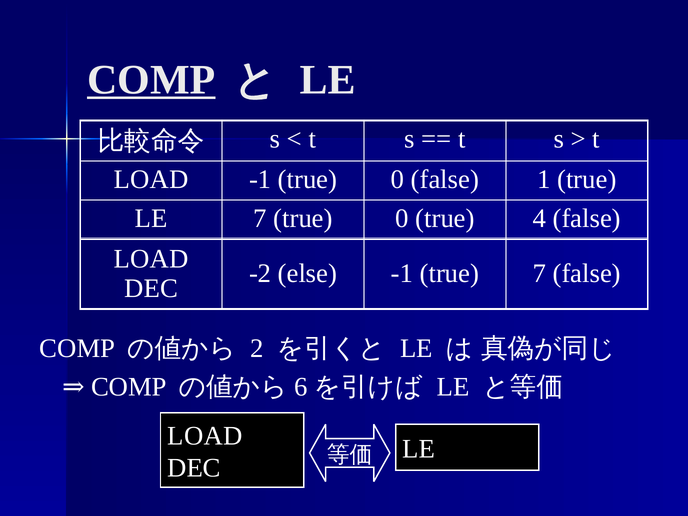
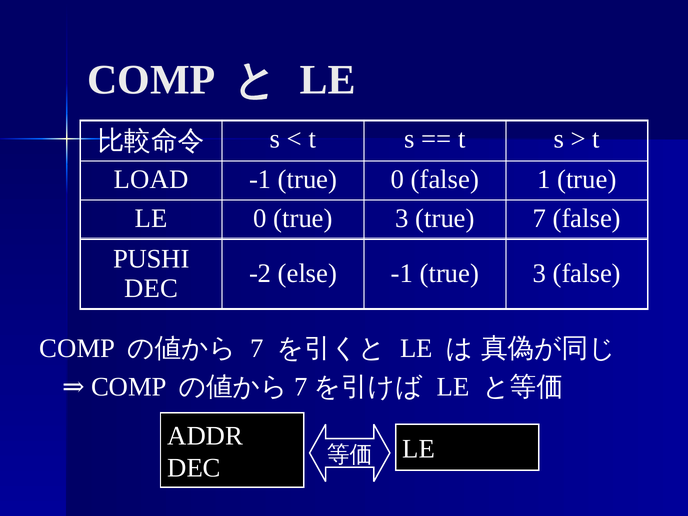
COMP underline: present -> none (151, 80)
LE 7: 7 -> 0 (260, 219)
0: 0 -> 3 (402, 219)
true 4: 4 -> 7 (539, 219)
LOAD: LOAD -> PUSHI (151, 259)
-1 true 7: 7 -> 3 (539, 274)
2: 2 -> 7 (257, 348)
6: 6 -> 7 (301, 387)
LOAD: LOAD -> ADDR (205, 436)
